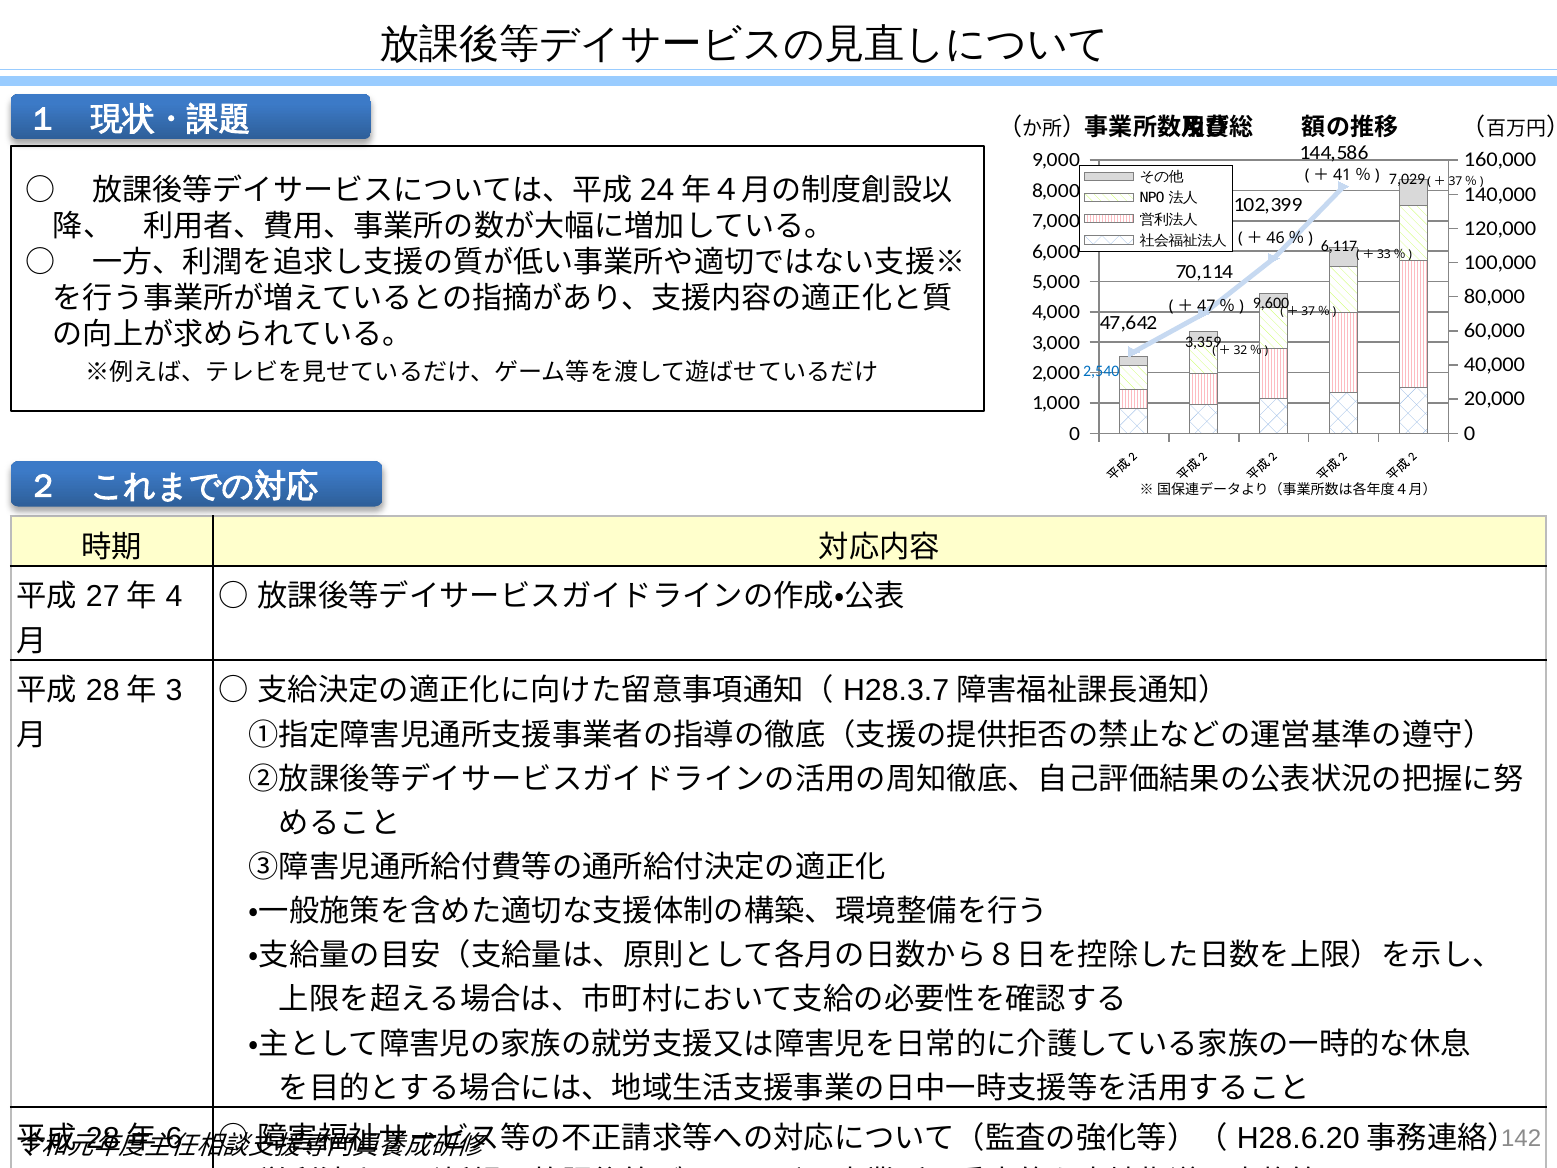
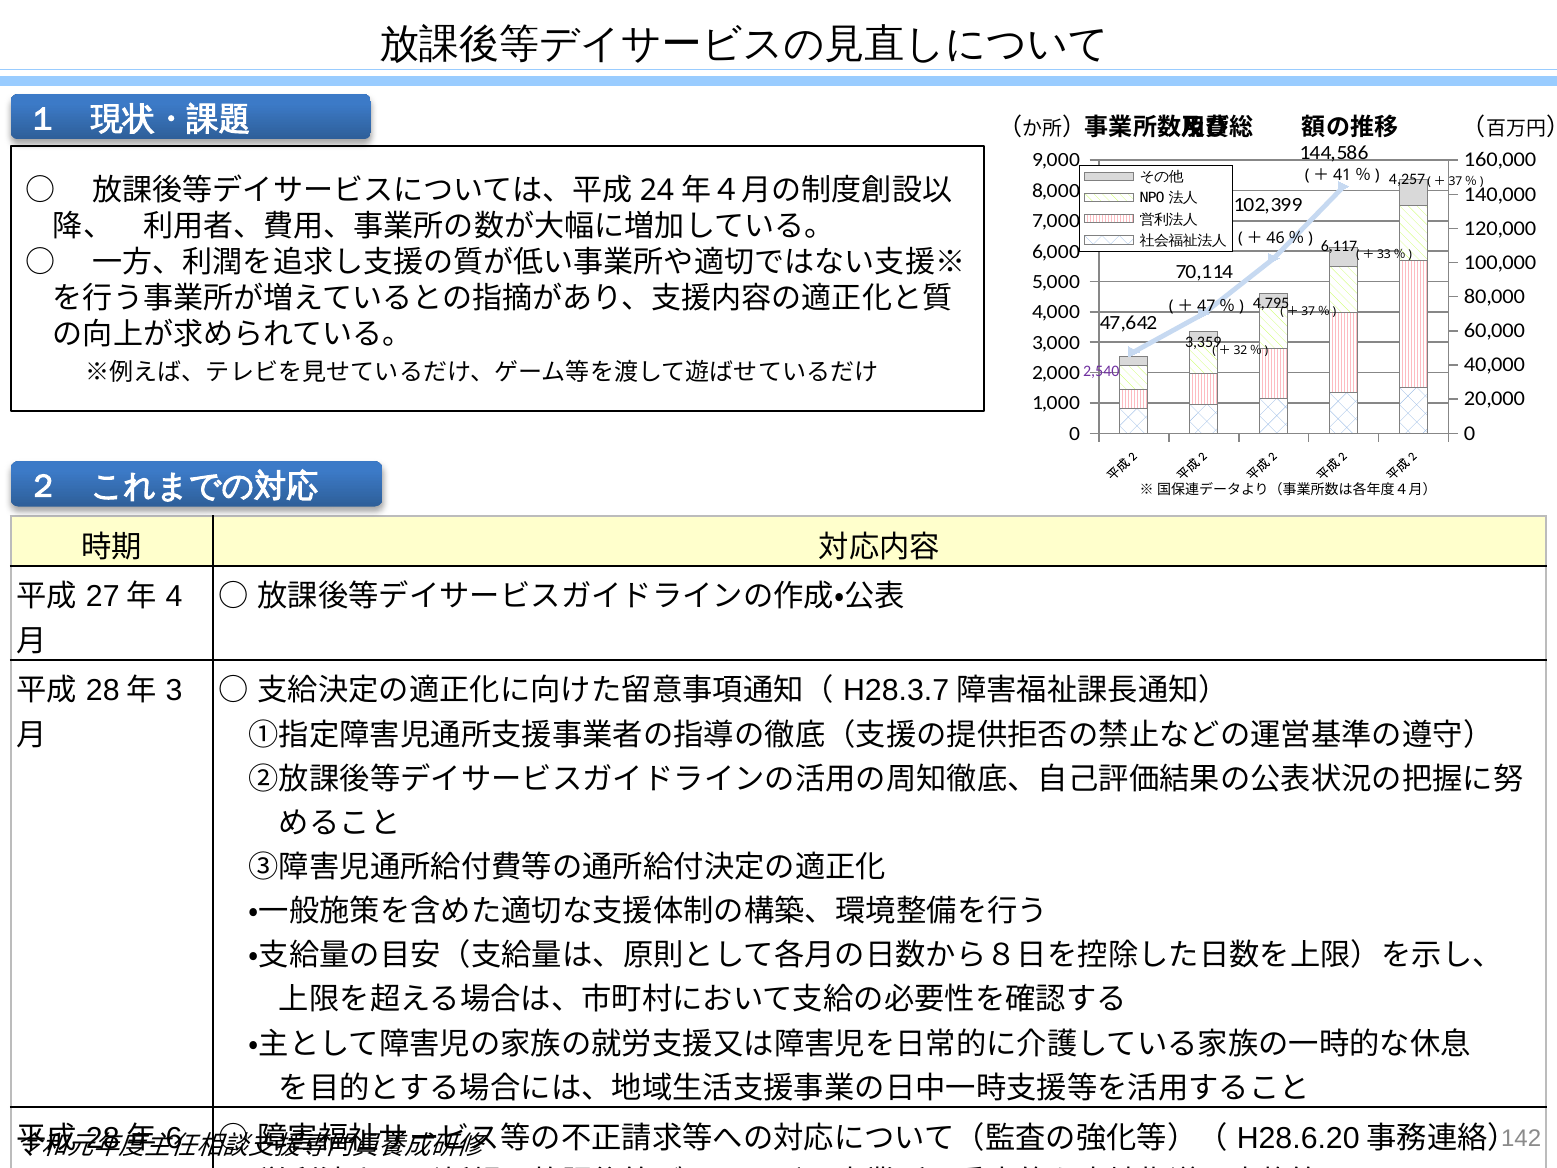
7,029: 7,029 -> 4,257 (1407, 179)
9,600: 9,600 -> 4,795 (1271, 303)
2,540 colour: blue -> purple (1101, 371)
